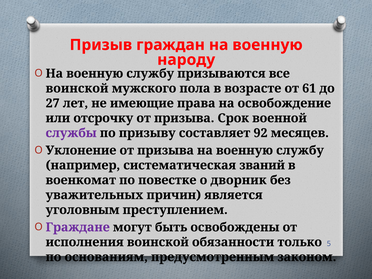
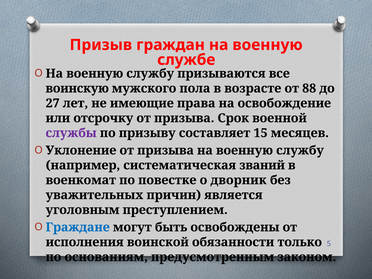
народу: народу -> службе (186, 60)
воинской: воинской -> воинскую (77, 88)
61: 61 -> 88 (309, 88)
92: 92 -> 15 (261, 133)
Граждане colour: purple -> blue (78, 227)
